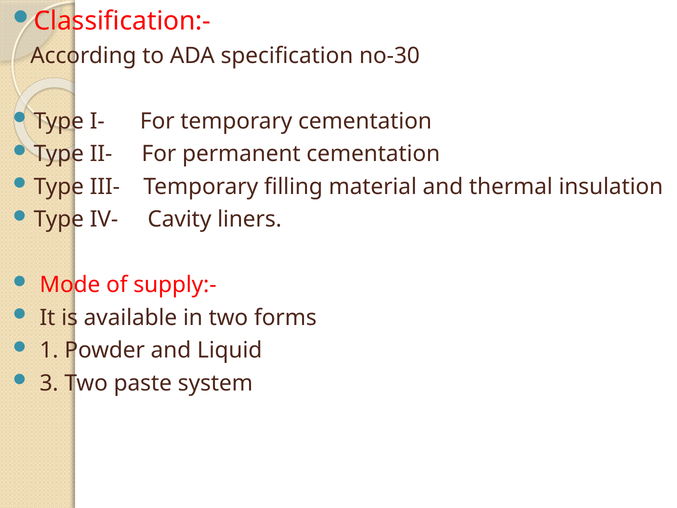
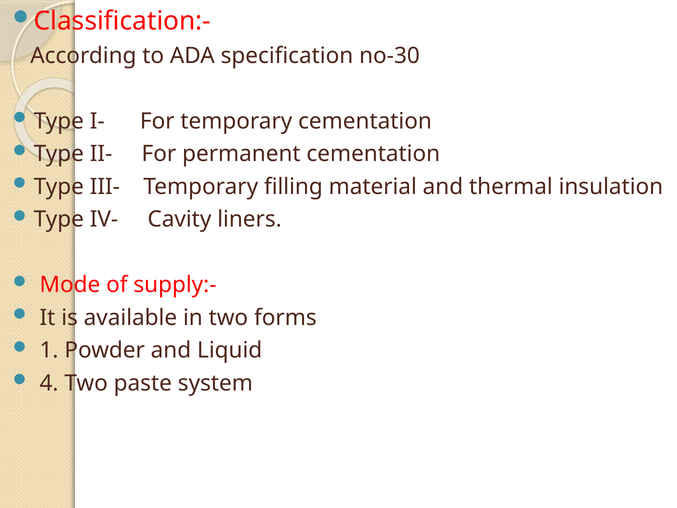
3: 3 -> 4 (49, 383)
